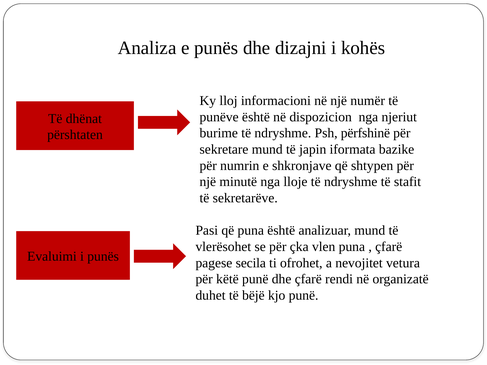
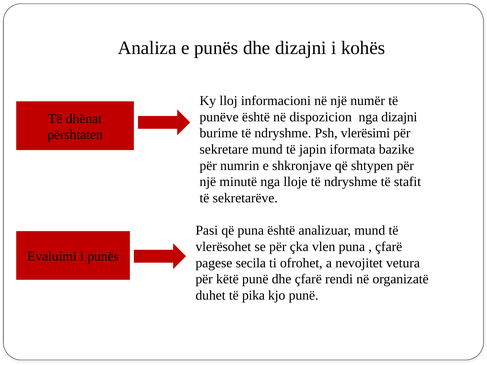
nga njeriut: njeriut -> dizajni (399, 117)
përfshinë: përfshinë -> vlerësimi (365, 133)
bëjë: bëjë -> pika (253, 296)
